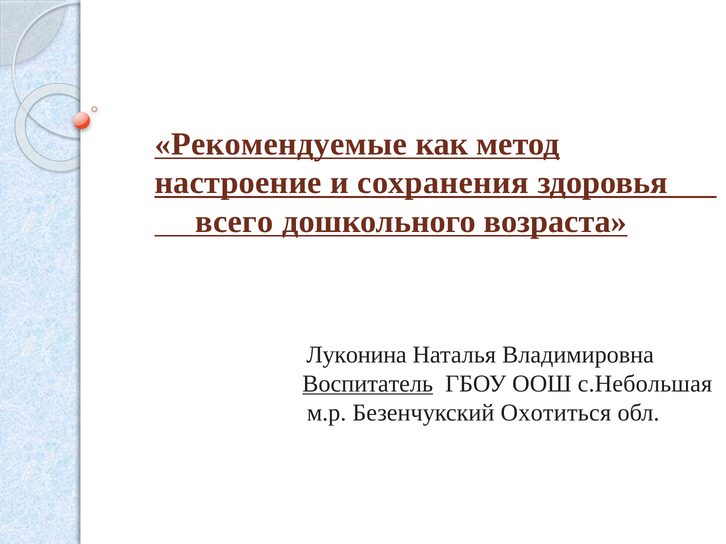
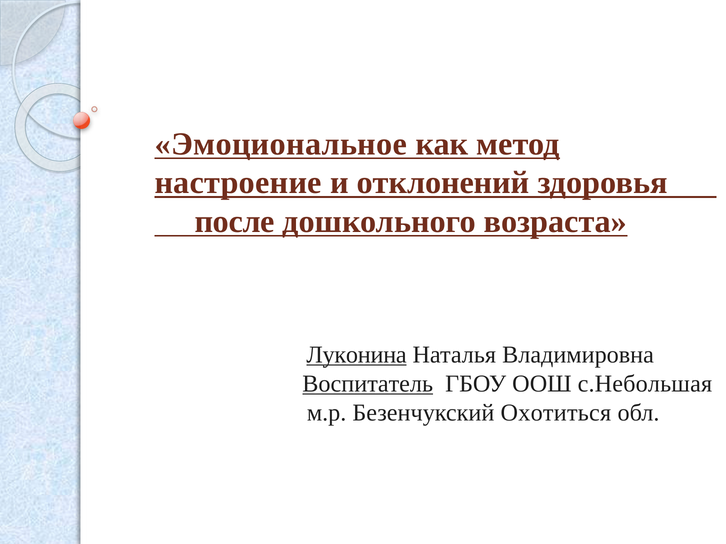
Рекомендуемые: Рекомендуемые -> Эмоциональное (281, 144)
сохранения: сохранения -> отклонений (443, 183)
всего: всего -> после (235, 222)
Луконина underline: none -> present (357, 355)
